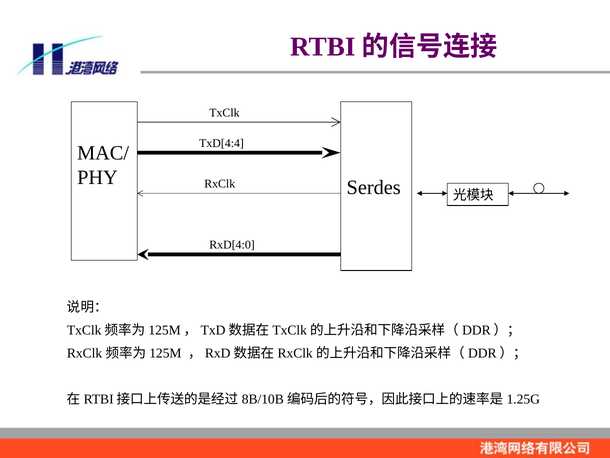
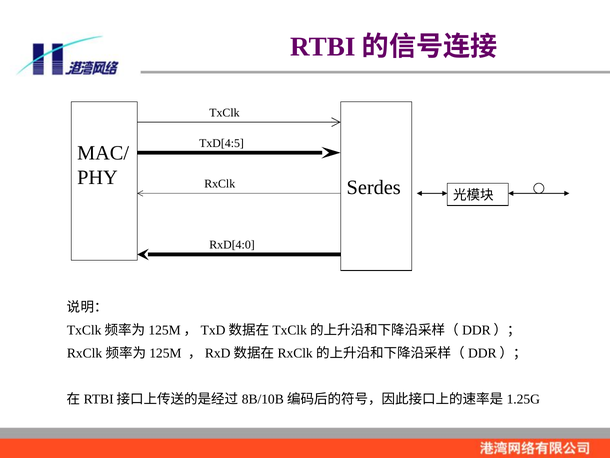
TxD[4:4: TxD[4:4 -> TxD[4:5 (222, 143)
